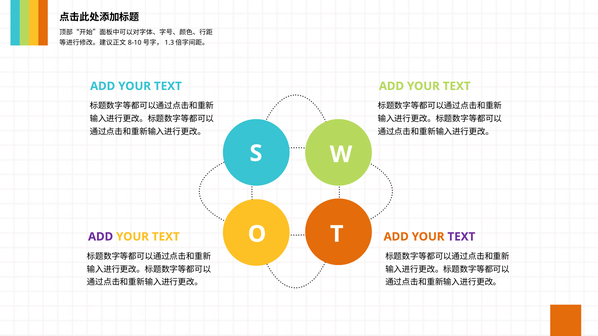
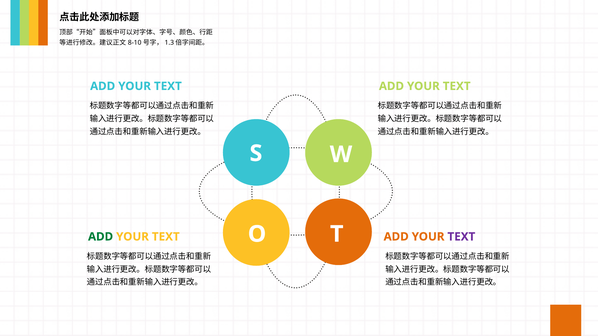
ADD colour: purple -> green (101, 237)
